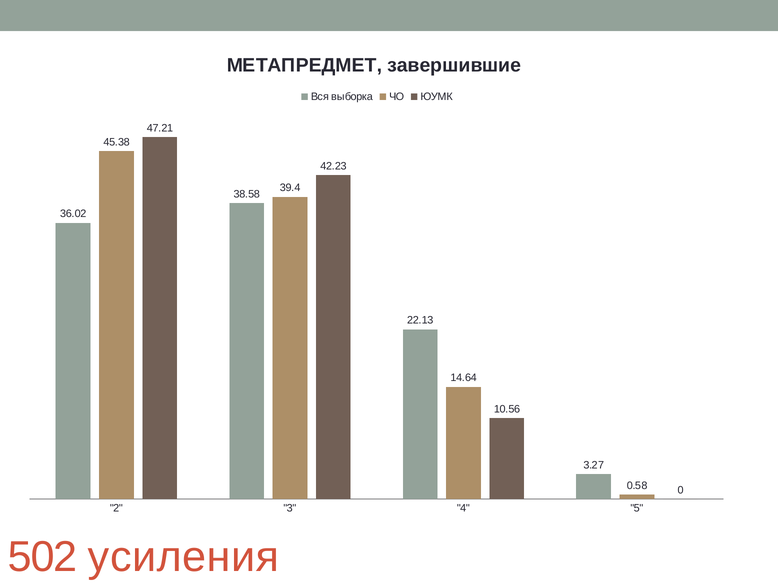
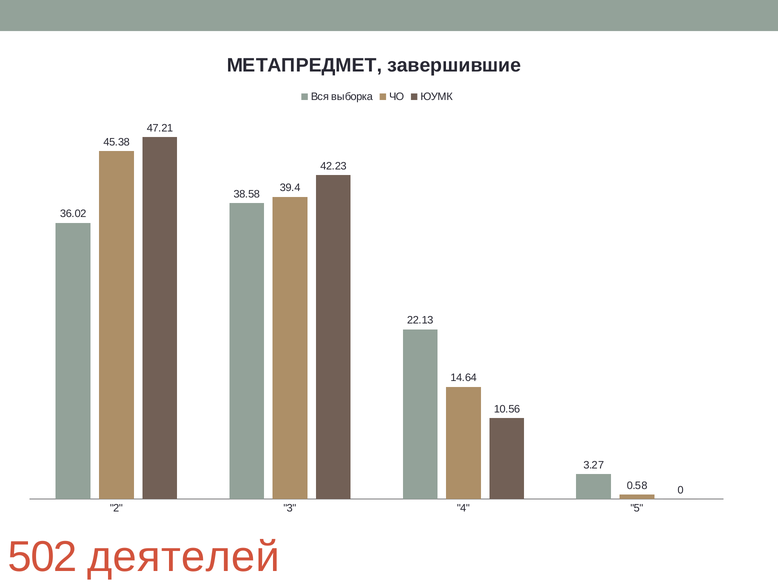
усиления: усиления -> деятелей (184, 557)
